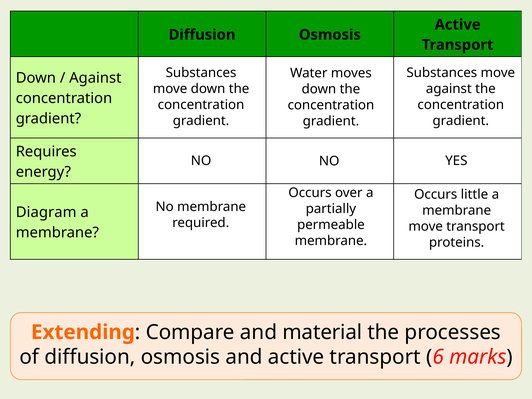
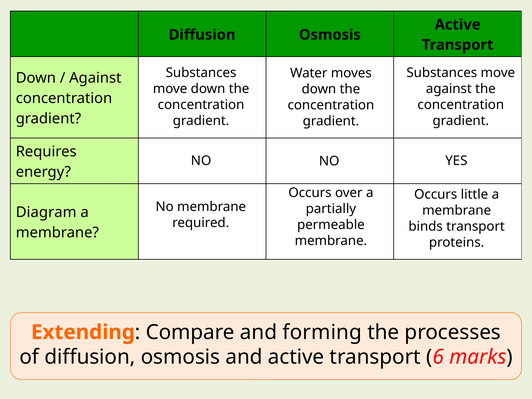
move: move -> binds (426, 226)
material: material -> forming (322, 332)
